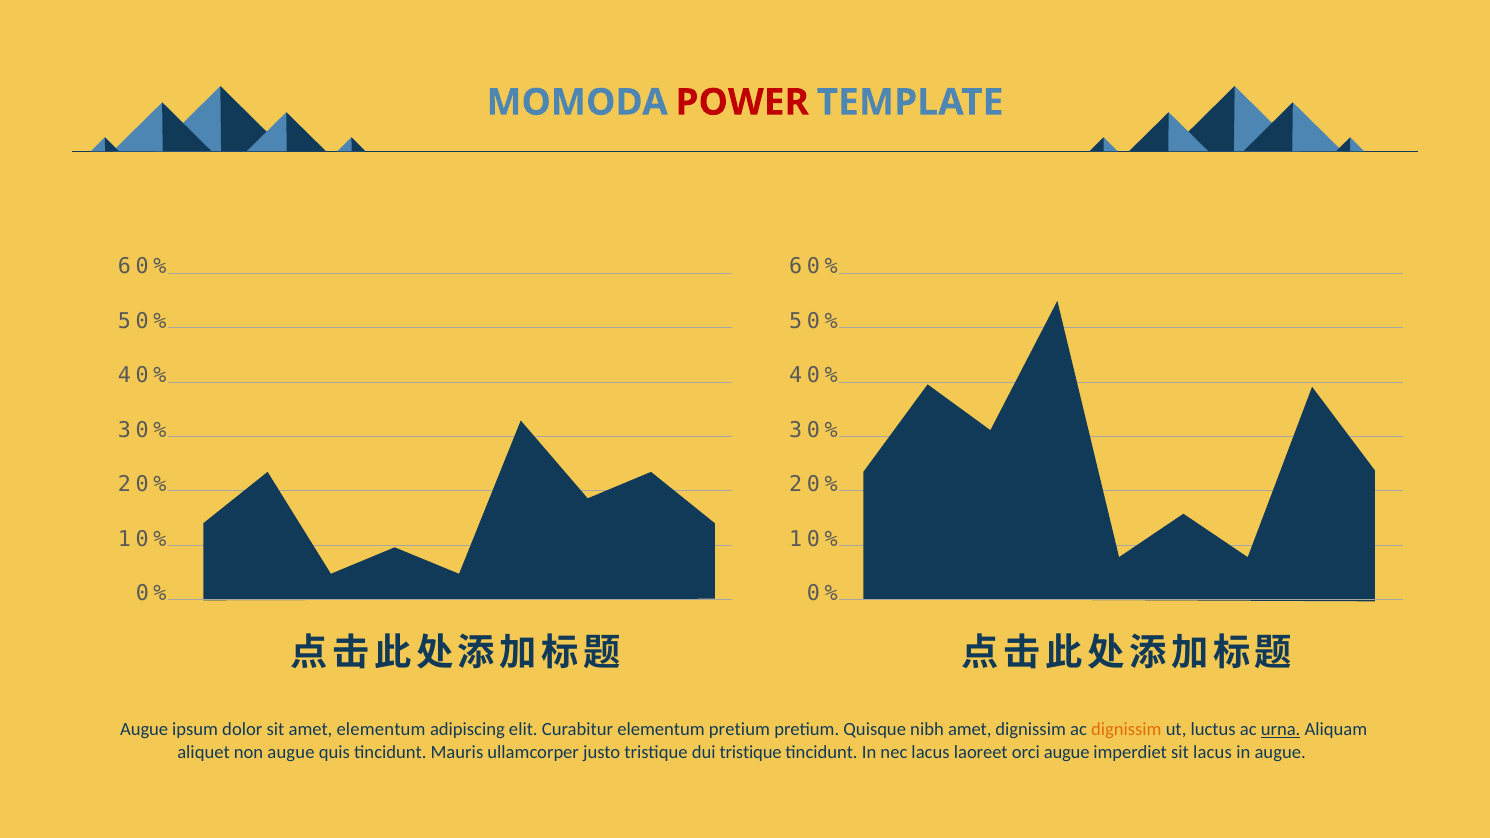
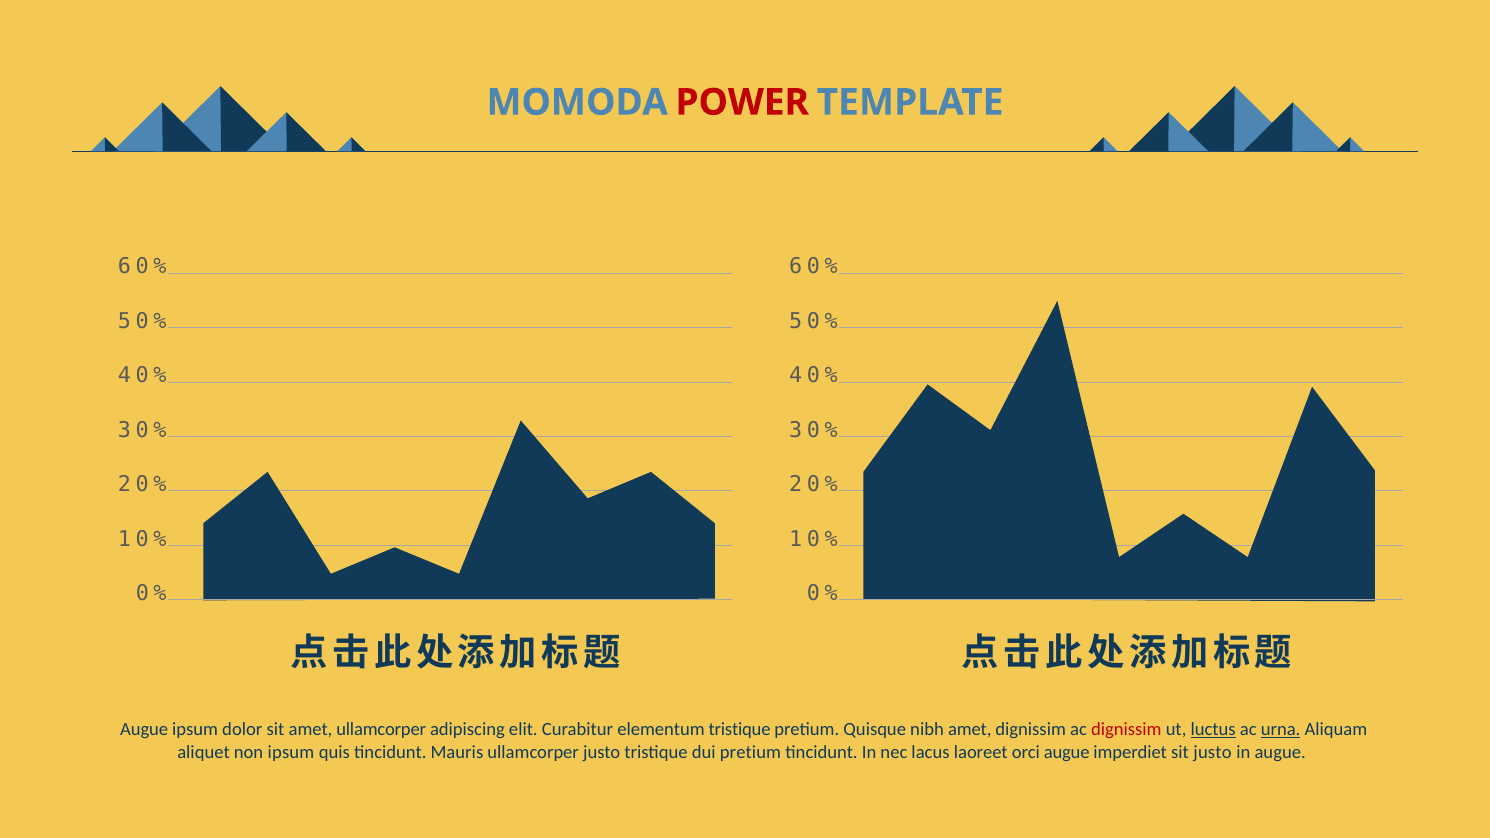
amet elementum: elementum -> ullamcorper (381, 730)
elementum pretium: pretium -> tristique (740, 730)
dignissim colour: orange -> red (1126, 730)
luctus underline: none -> present (1213, 730)
non augue: augue -> ipsum (291, 752)
dui tristique: tristique -> pretium (750, 752)
sit lacus: lacus -> justo (1213, 752)
